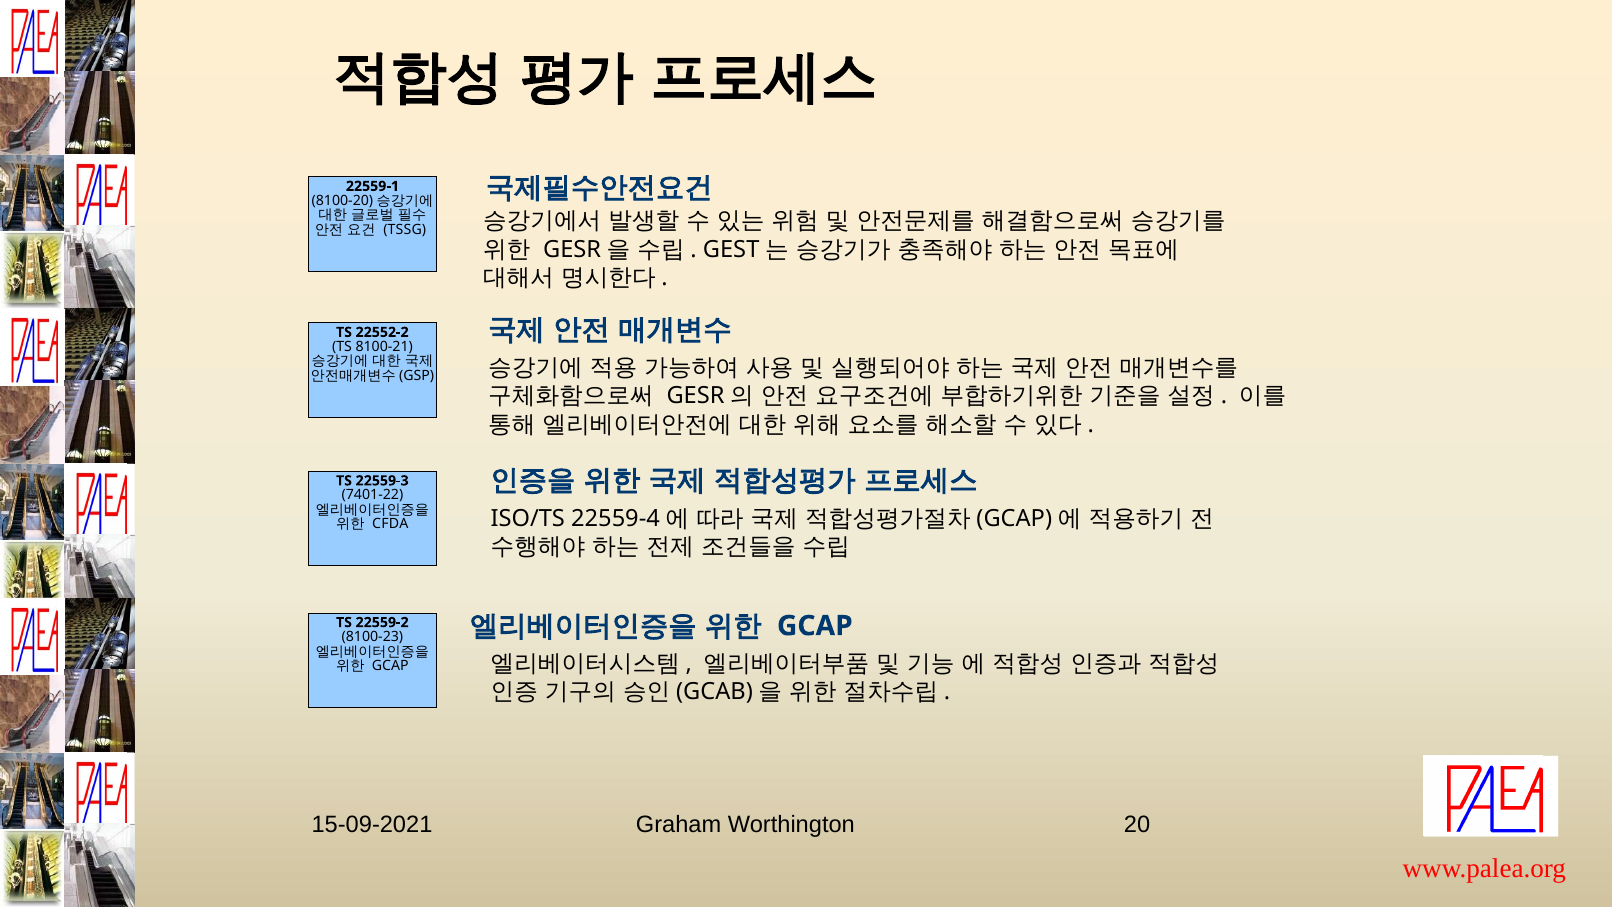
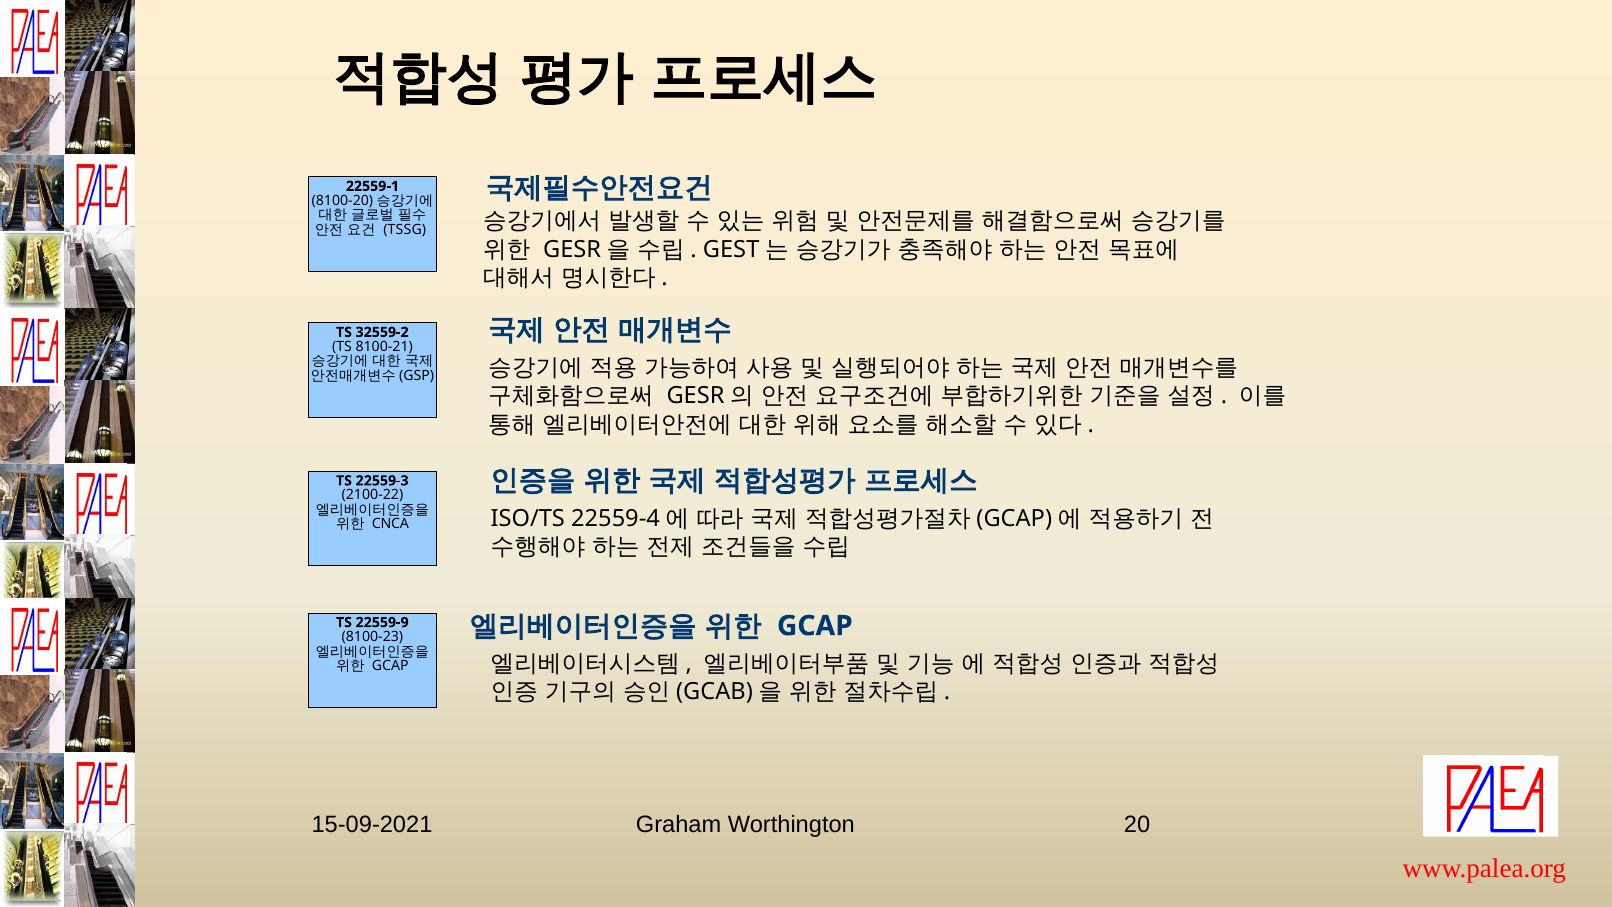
22552-2: 22552-2 -> 32559-2 (382, 332)
7401-22: 7401-22 -> 2100-22 (372, 495)
CFDA: CFDA -> CNCA (390, 524)
22559-2: 22559-2 -> 22559-9 (382, 622)
